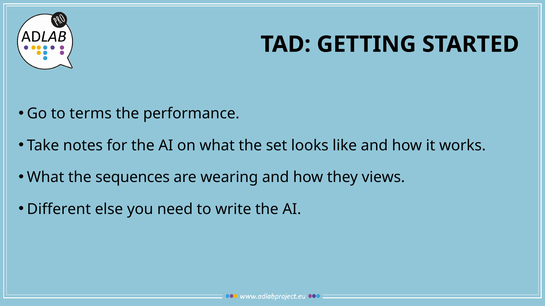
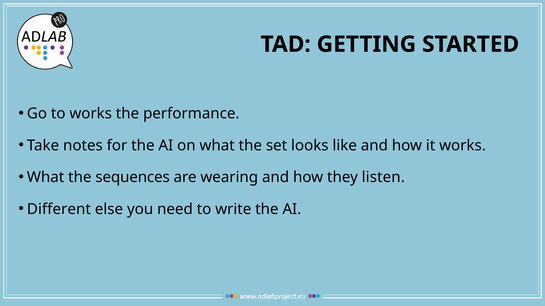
to terms: terms -> works (91, 114)
views: views -> listen (383, 178)
